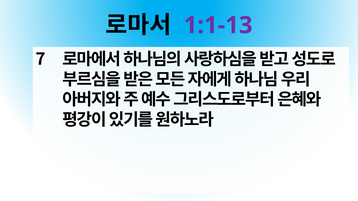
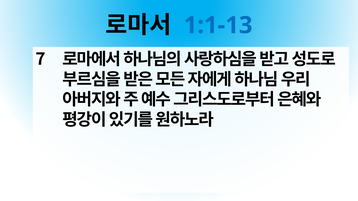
1:1-13 colour: purple -> blue (218, 25)
